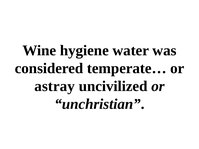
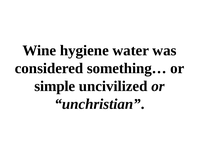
temperate…: temperate… -> something… (127, 68)
astray: astray -> simple (55, 86)
